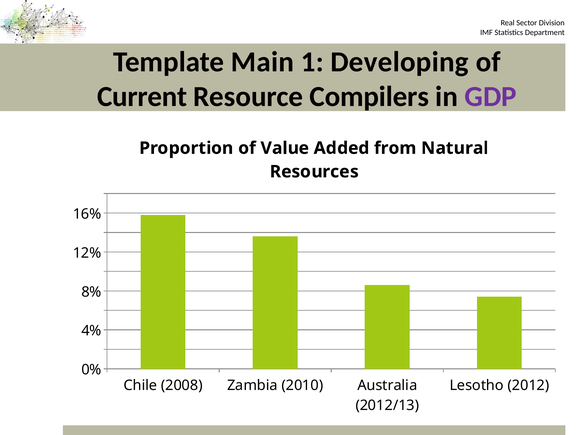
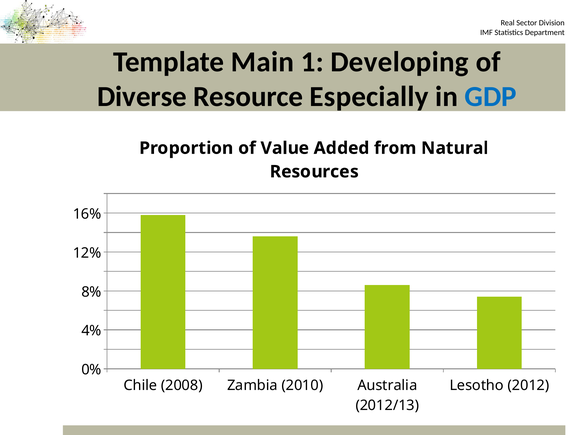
Current: Current -> Diverse (142, 97)
Compilers: Compilers -> Especially (369, 97)
GDP colour: purple -> blue (491, 97)
